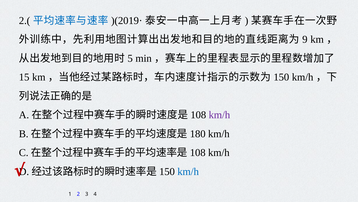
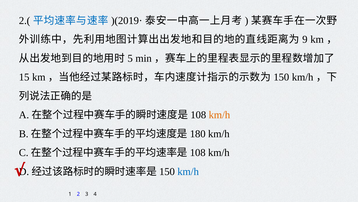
km/h colour: purple -> orange (219, 115)
